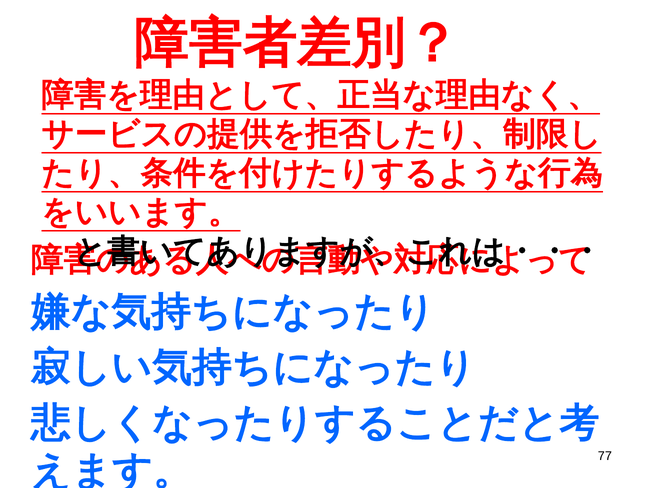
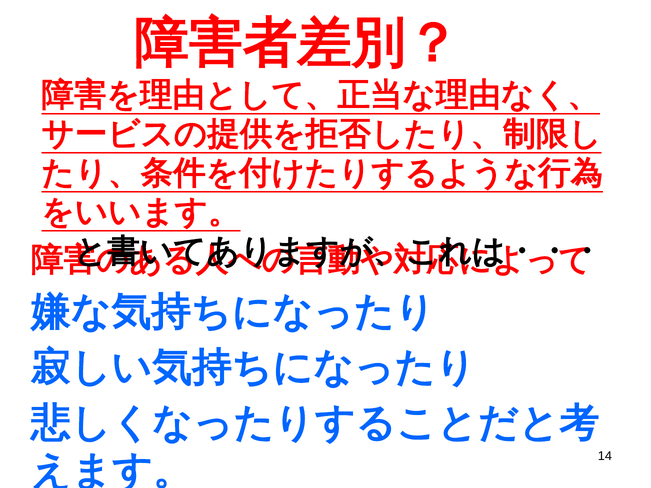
77: 77 -> 14 (605, 456)
